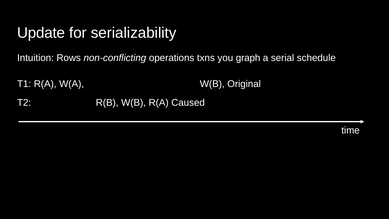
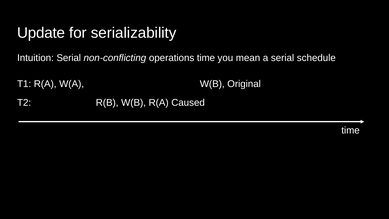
Intuition Rows: Rows -> Serial (69, 58)
operations txns: txns -> time (206, 58)
graph: graph -> mean (248, 58)
